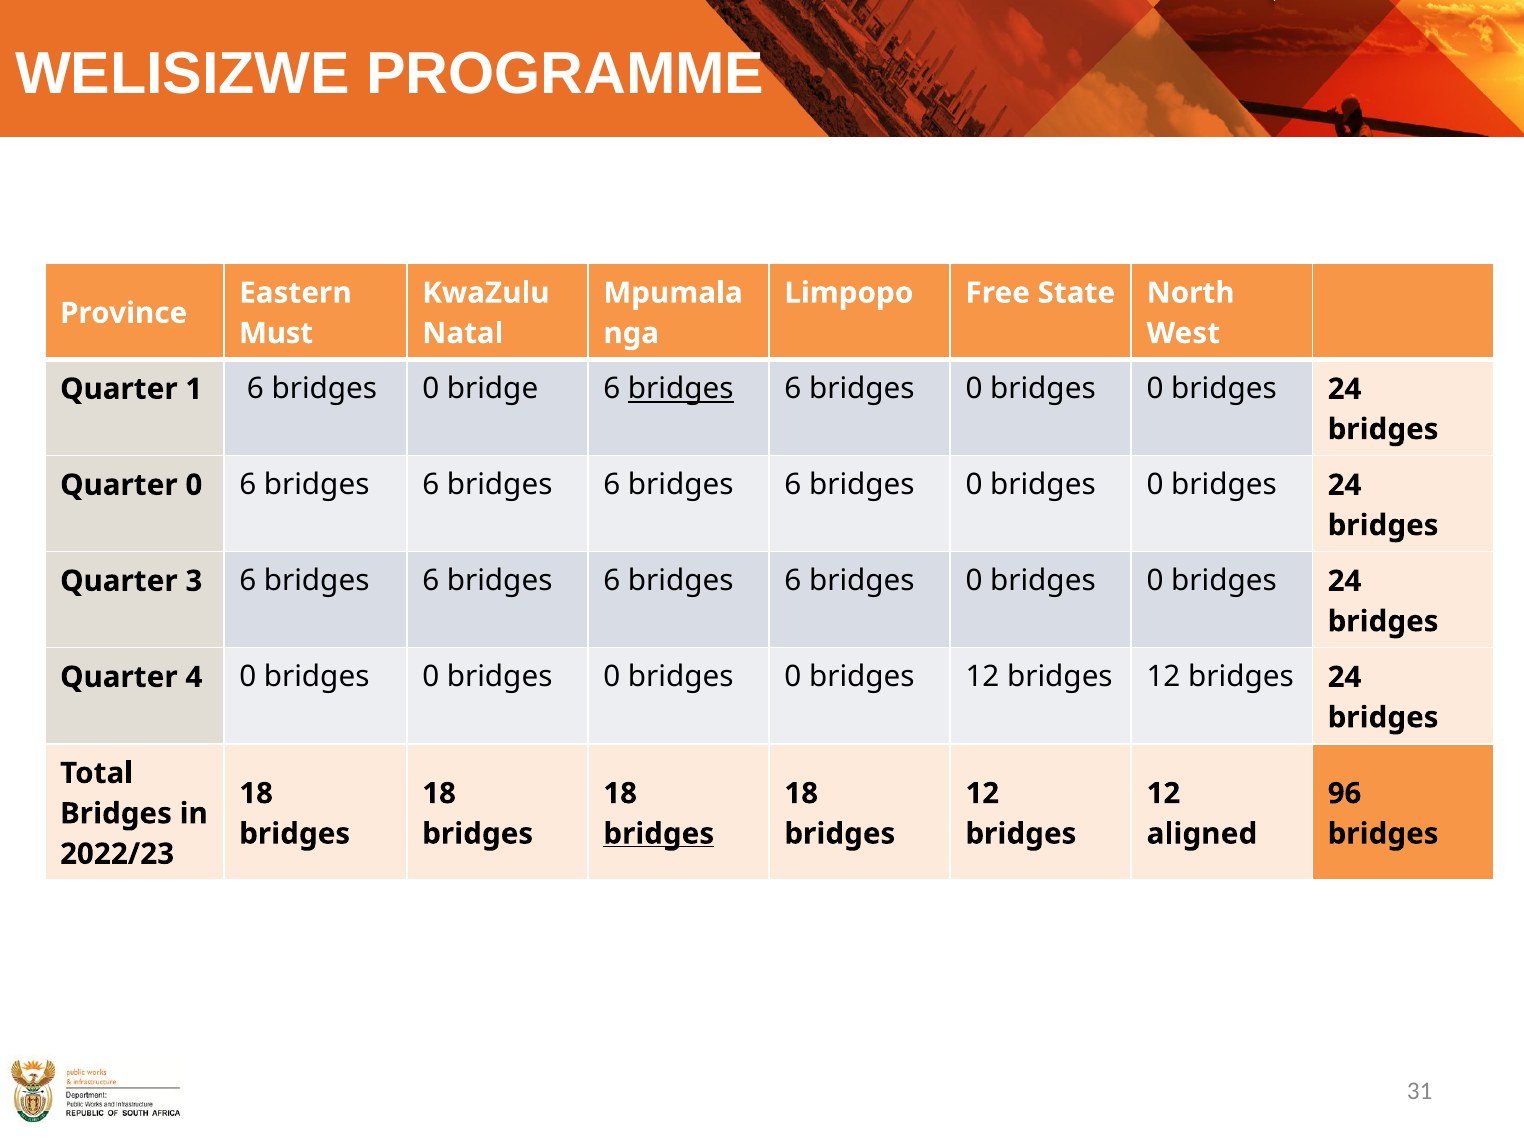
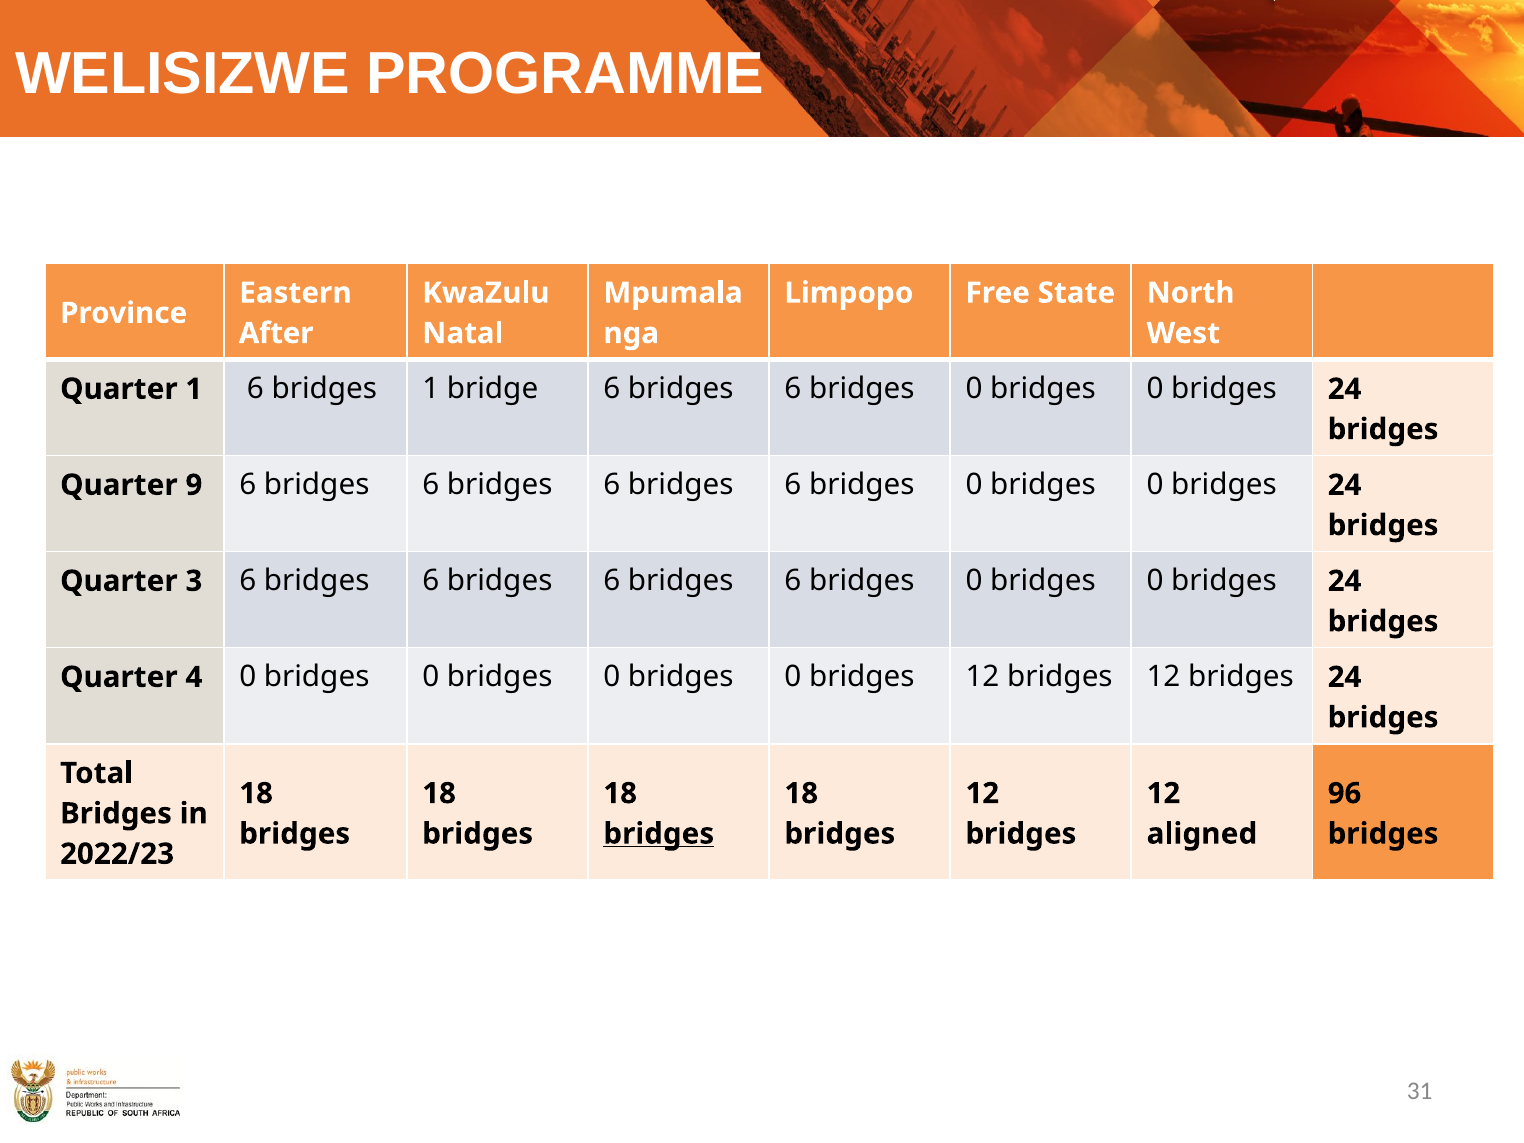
Must: Must -> After (276, 333)
1 6 bridges 0: 0 -> 1 (431, 389)
bridges underline: present -> none (681, 389)
Quarter 0: 0 -> 9 (194, 485)
